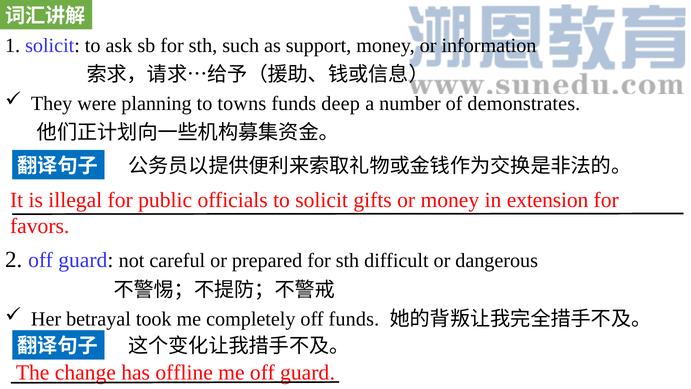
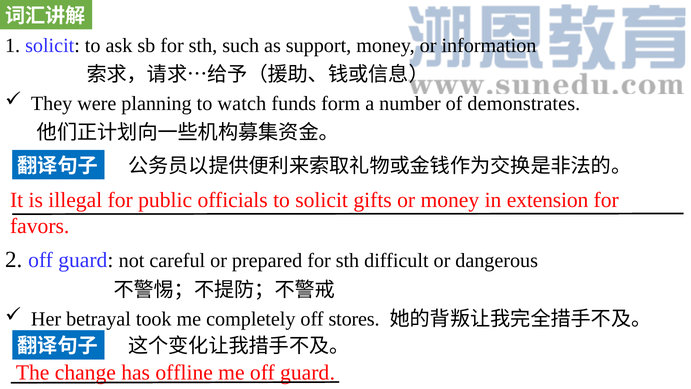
towns: towns -> watch (242, 104)
deep: deep -> form (341, 104)
off funds: funds -> stores (354, 319)
